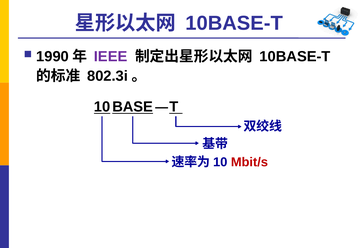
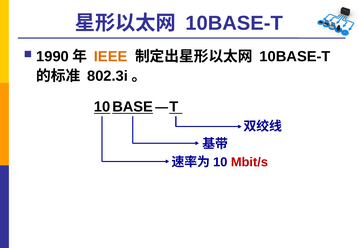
IEEE colour: purple -> orange (111, 56)
